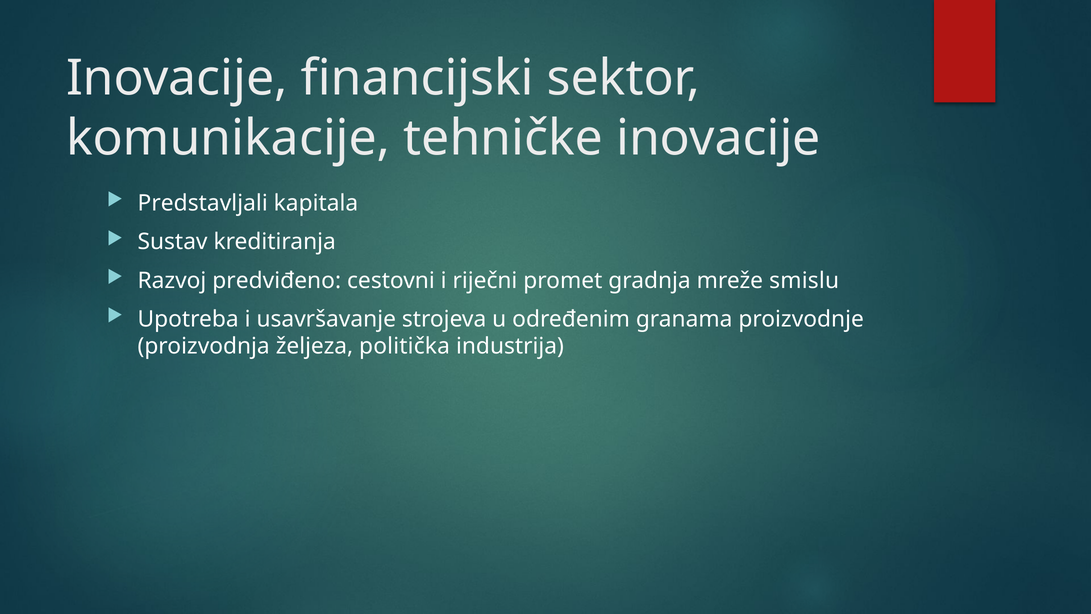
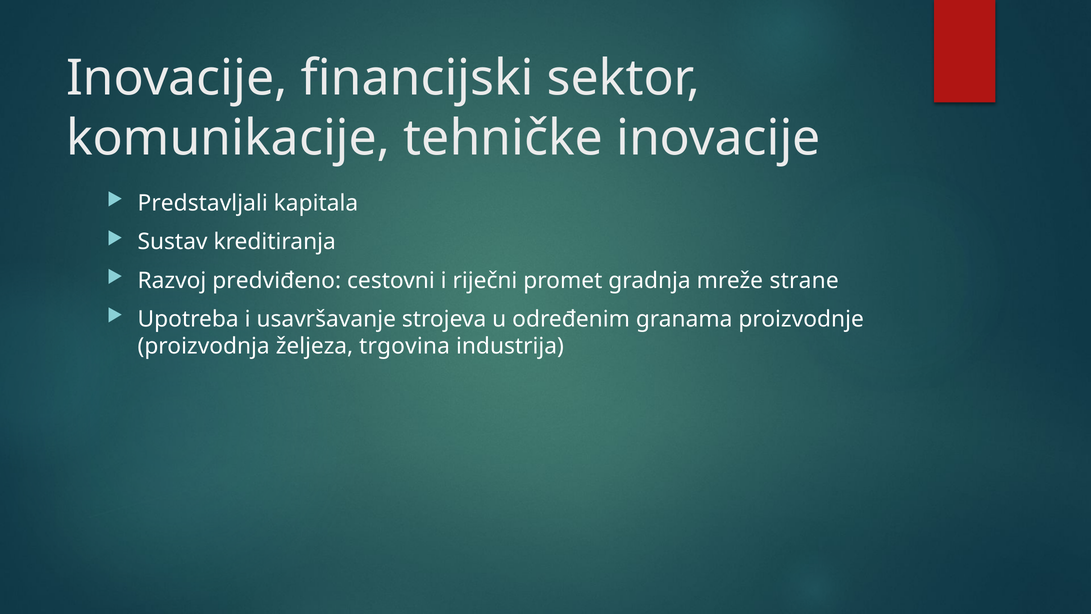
smislu: smislu -> strane (804, 280)
politička: politička -> trgovina (405, 346)
